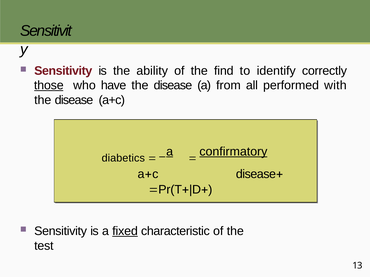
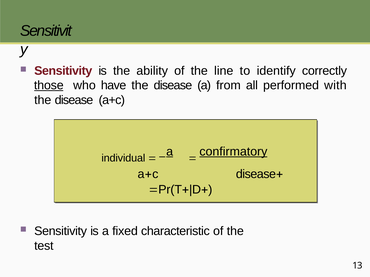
find: find -> line (224, 71)
diabetics: diabetics -> individual (123, 158)
fixed underline: present -> none (125, 231)
